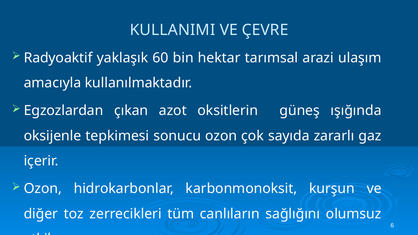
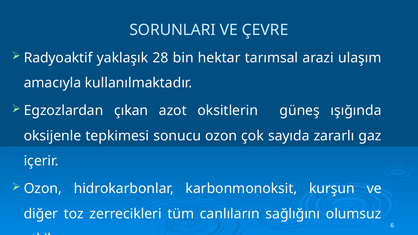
KULLANIMI: KULLANIMI -> SORUNLARI (173, 30)
60: 60 -> 28 (161, 58)
